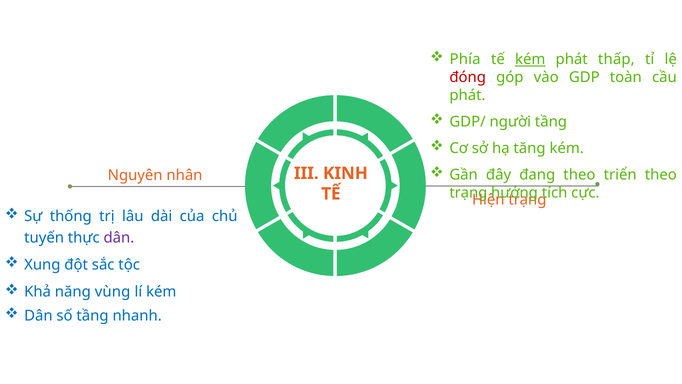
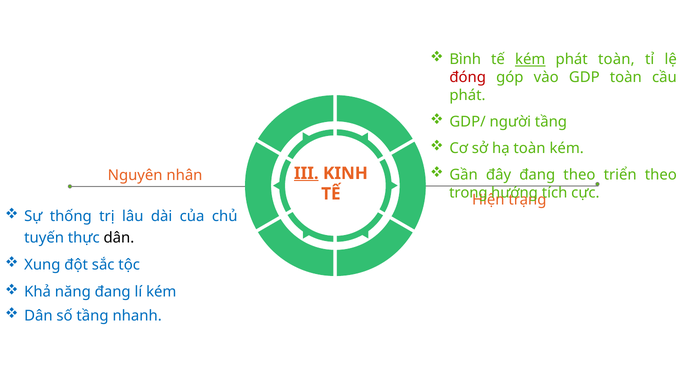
Phía: Phía -> Bình (465, 59)
phát thấp: thấp -> toàn (616, 59)
hạ tăng: tăng -> toàn (530, 148)
III underline: none -> present (306, 173)
trạng: trạng -> trong (468, 192)
dân colour: purple -> black (119, 237)
năng vùng: vùng -> đang (113, 292)
